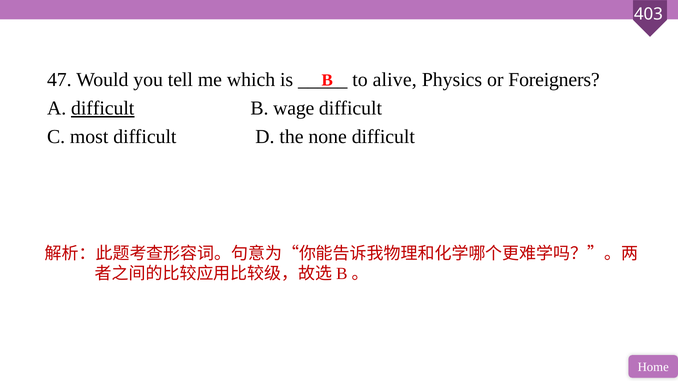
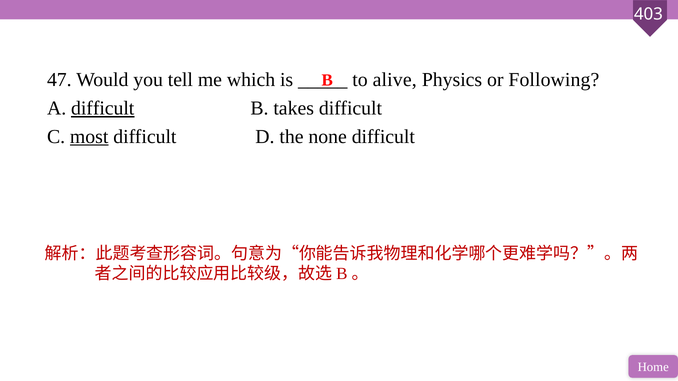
Foreigners: Foreigners -> Following (554, 80)
wage: wage -> takes (294, 108)
most underline: none -> present (89, 137)
